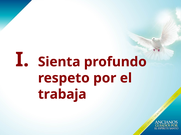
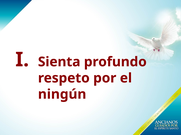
trabaja: trabaja -> ningún (62, 95)
